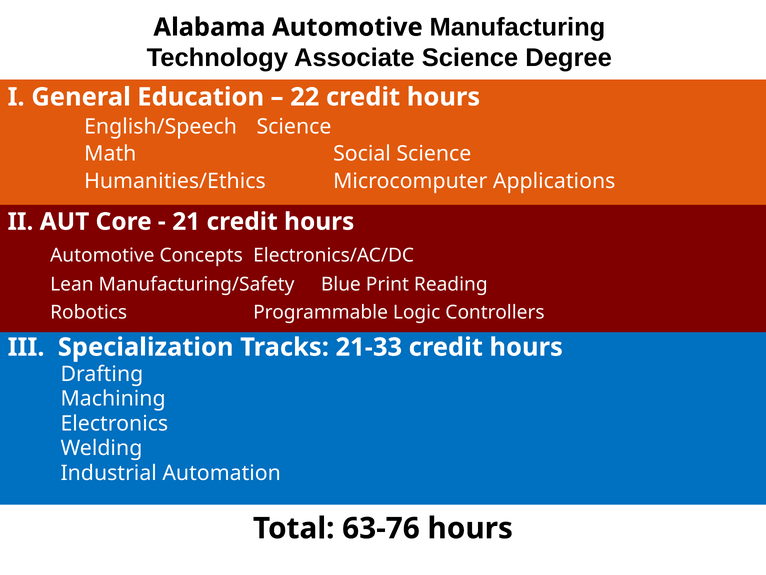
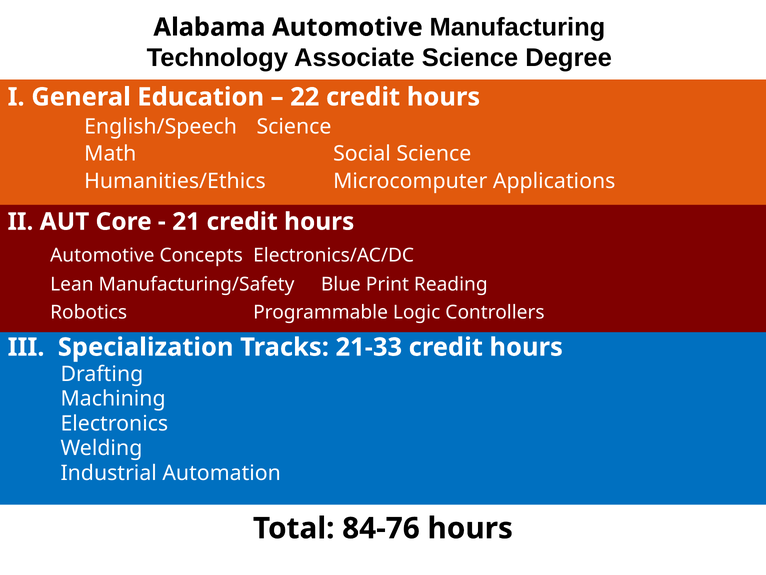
63-76: 63-76 -> 84-76 (381, 528)
